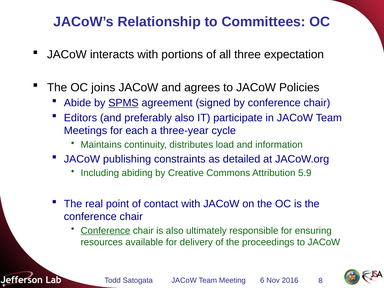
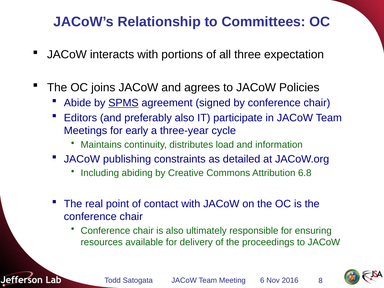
each: each -> early (137, 131)
5.9: 5.9 -> 6.8 (305, 173)
Conference underline: present -> none (105, 231)
